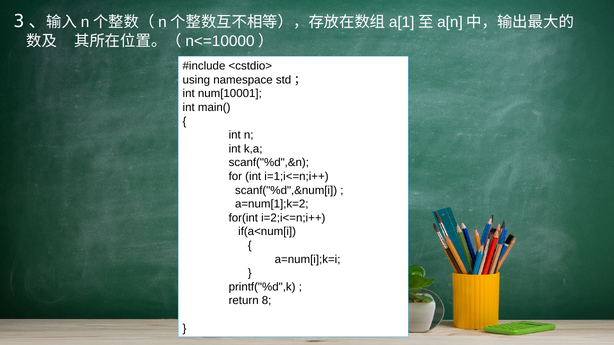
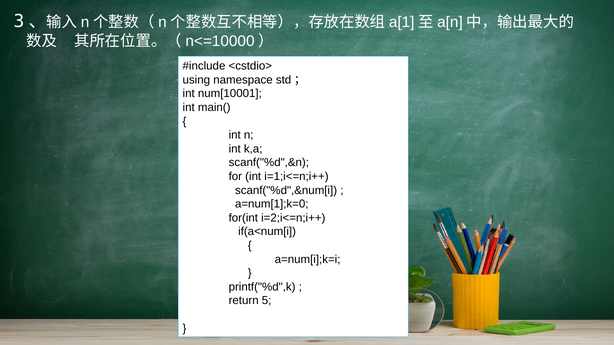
a=num[1];k=2: a=num[1];k=2 -> a=num[1];k=0 (272, 204)
8: 8 -> 5 (267, 301)
